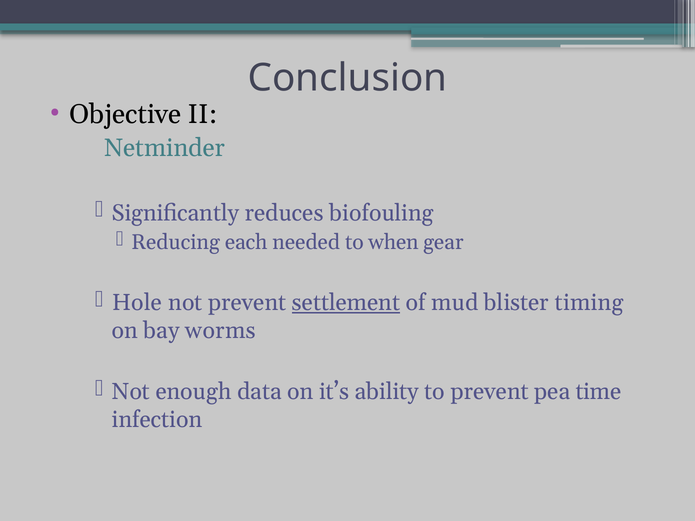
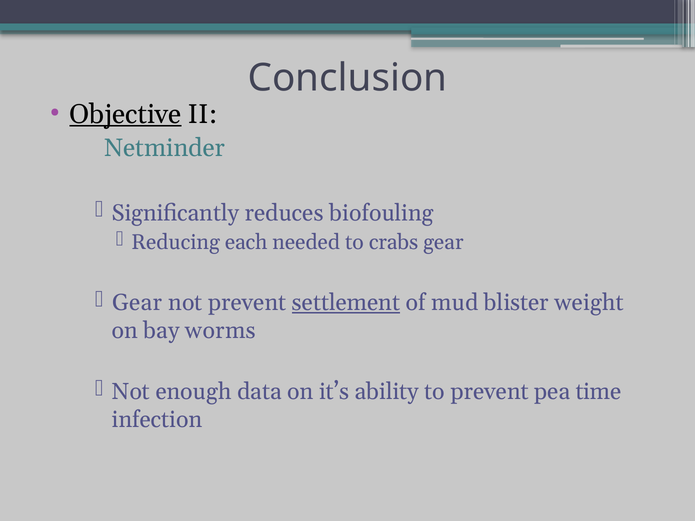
Objective underline: none -> present (125, 114)
when: when -> crabs (394, 242)
Hole: Hole -> Gear (137, 303)
timing: timing -> weight (589, 303)
